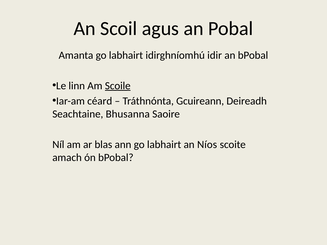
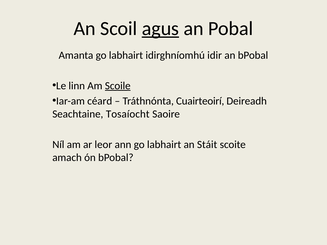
agus underline: none -> present (160, 29)
Gcuireann: Gcuireann -> Cuairteoirí (200, 101)
Bhusanna: Bhusanna -> Tosaíocht (128, 114)
blas: blas -> leor (103, 145)
Níos: Níos -> Stáit (207, 145)
